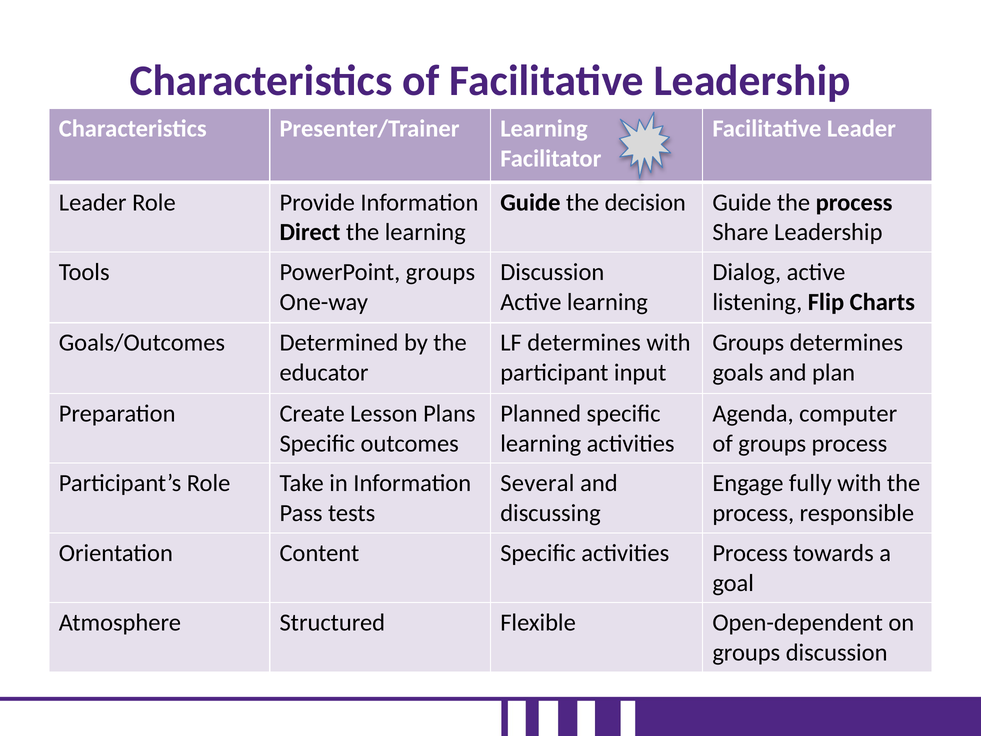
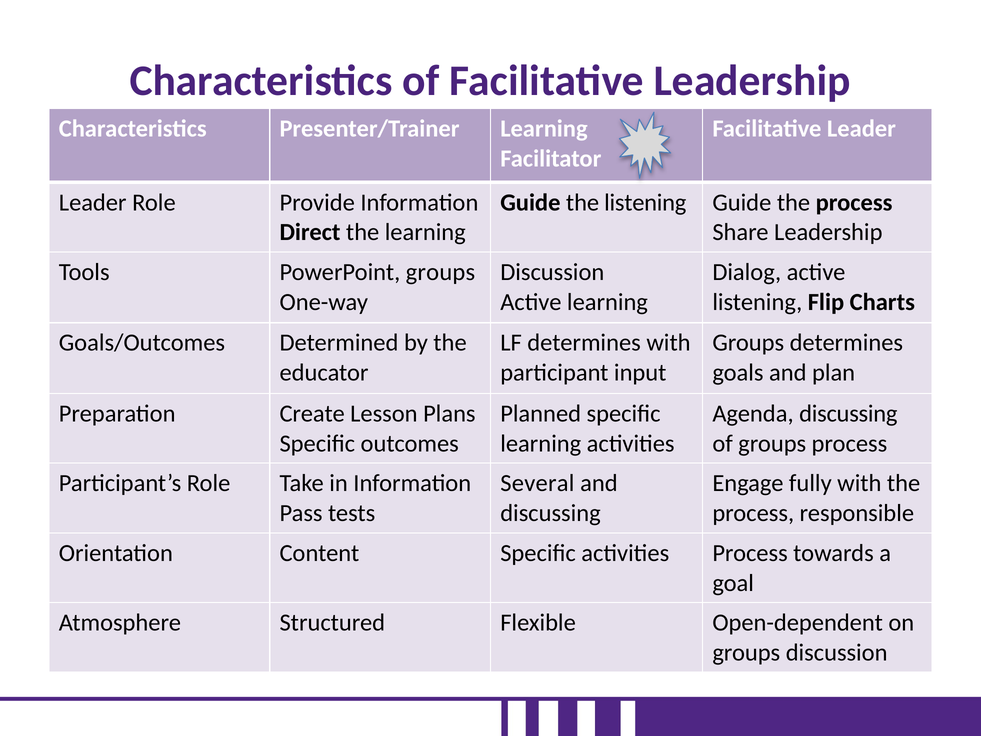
the decision: decision -> listening (645, 202)
Agenda computer: computer -> discussing (848, 413)
